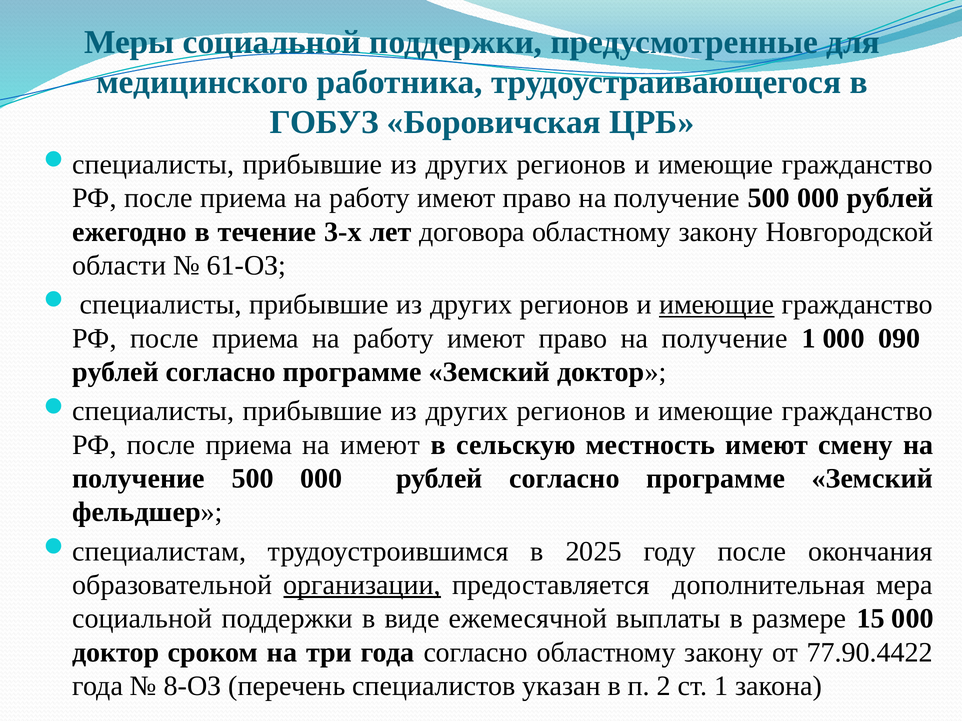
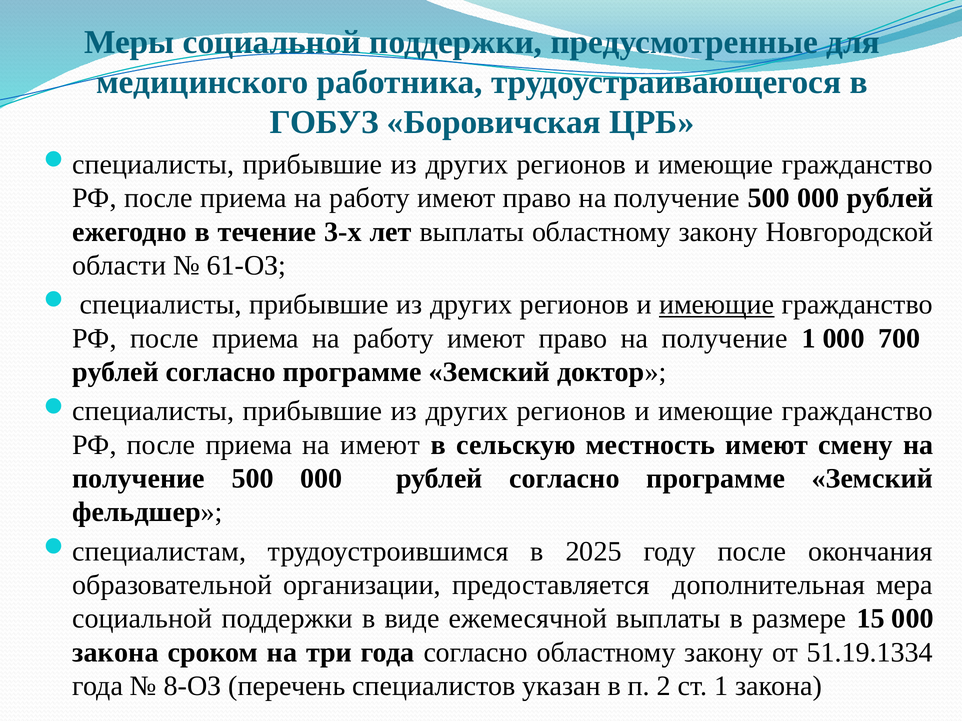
лет договора: договора -> выплаты (472, 232)
090: 090 -> 700 (899, 339)
организации underline: present -> none (362, 585)
доктор: доктор -> закона (116, 653)
77.90.4422: 77.90.4422 -> 51.19.1334 (870, 653)
